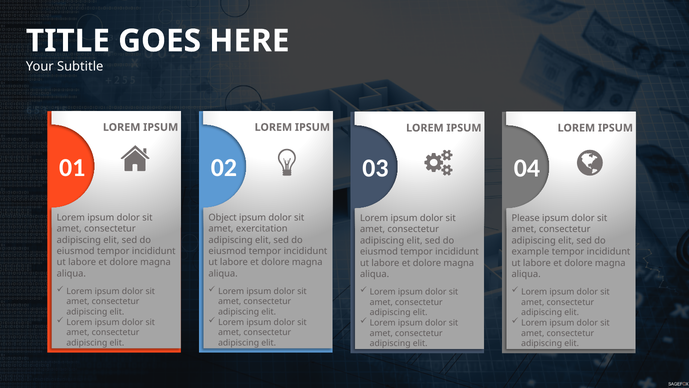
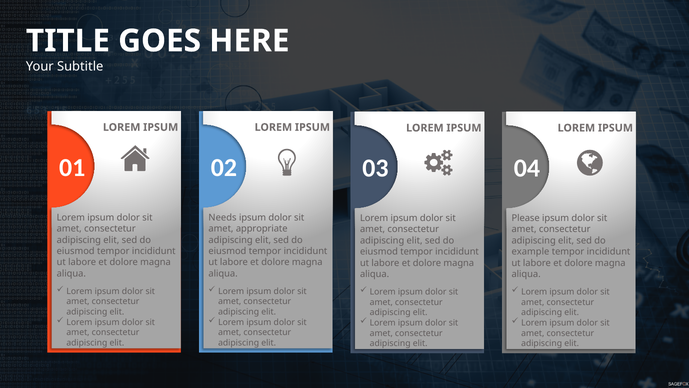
Object: Object -> Needs (223, 217)
exercitation: exercitation -> appropriate (262, 228)
